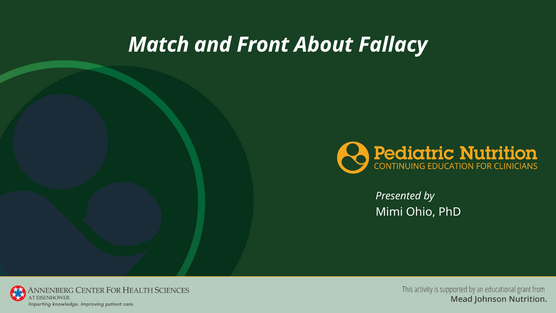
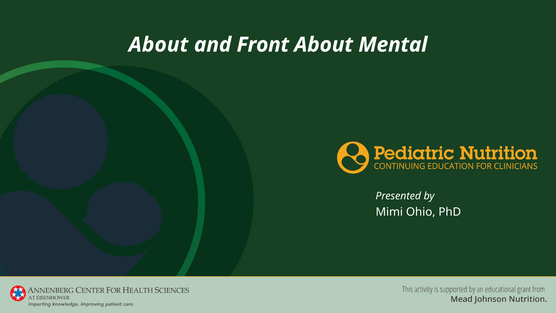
Match: Match -> About (158, 45)
Fallacy: Fallacy -> Mental (393, 45)
